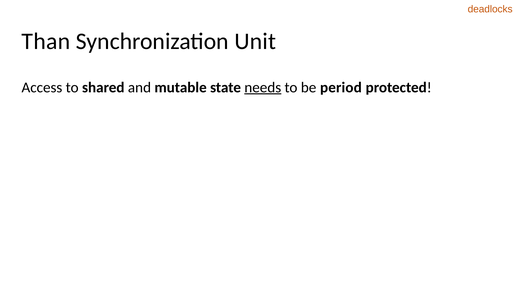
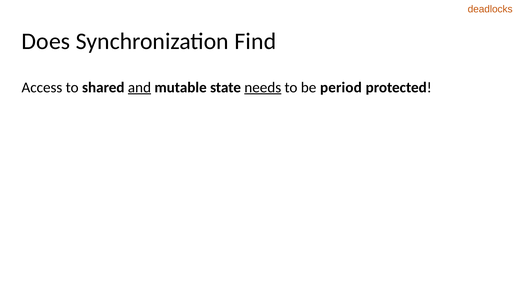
Than: Than -> Does (46, 41)
Unit: Unit -> Find (255, 41)
and underline: none -> present (139, 88)
